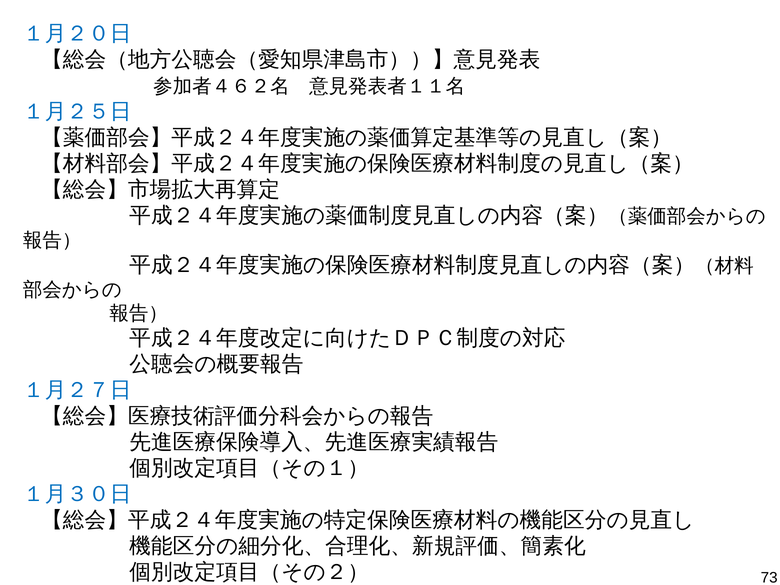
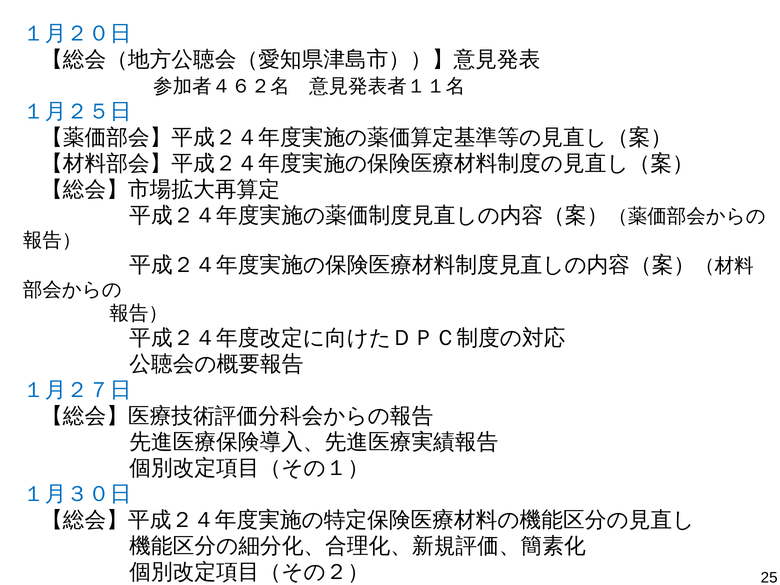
73: 73 -> 25 (769, 578)
